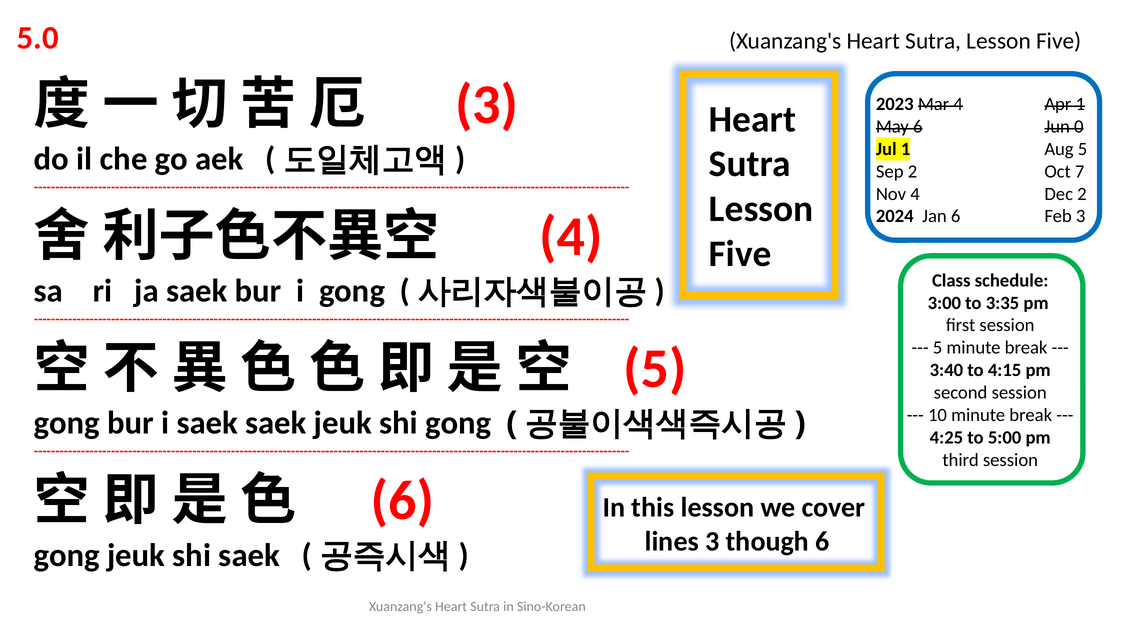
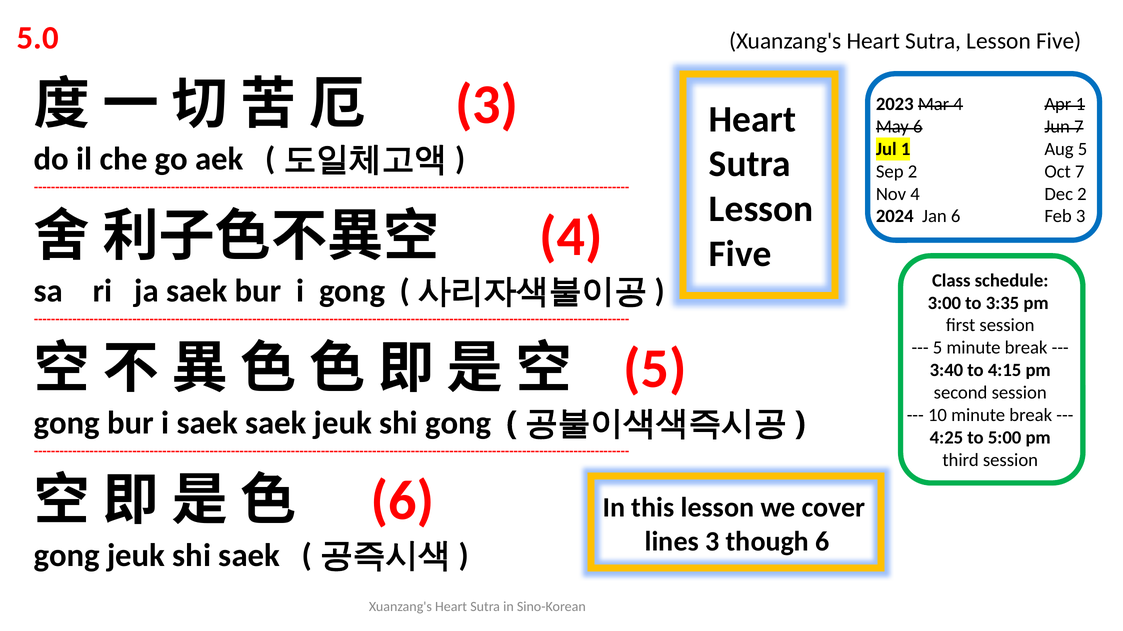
Jun 0: 0 -> 7 (1079, 127)
